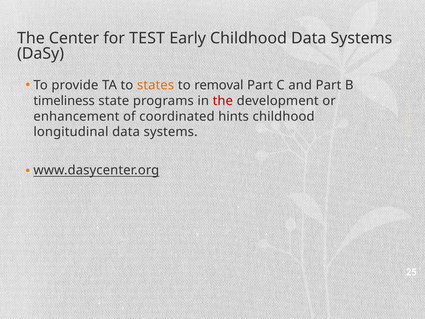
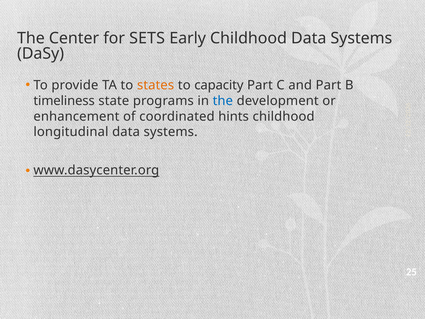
TEST: TEST -> SETS (147, 38)
removal: removal -> capacity (219, 85)
the colour: red -> blue (223, 101)
